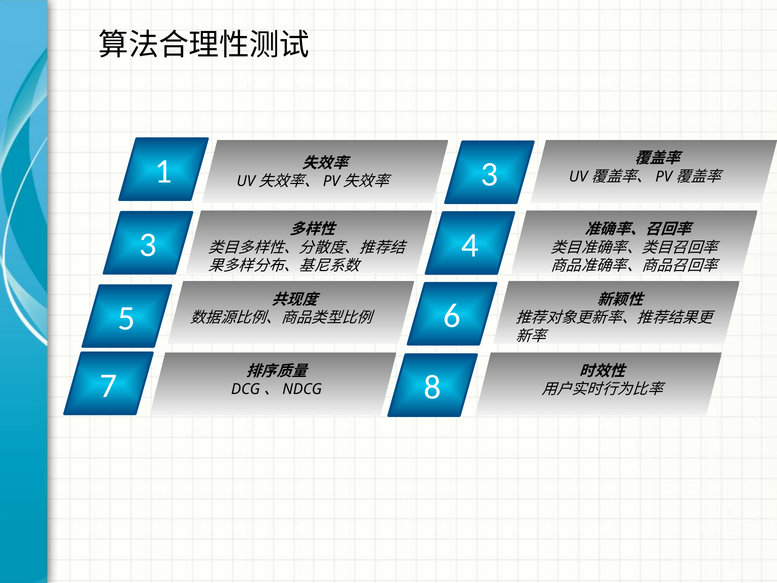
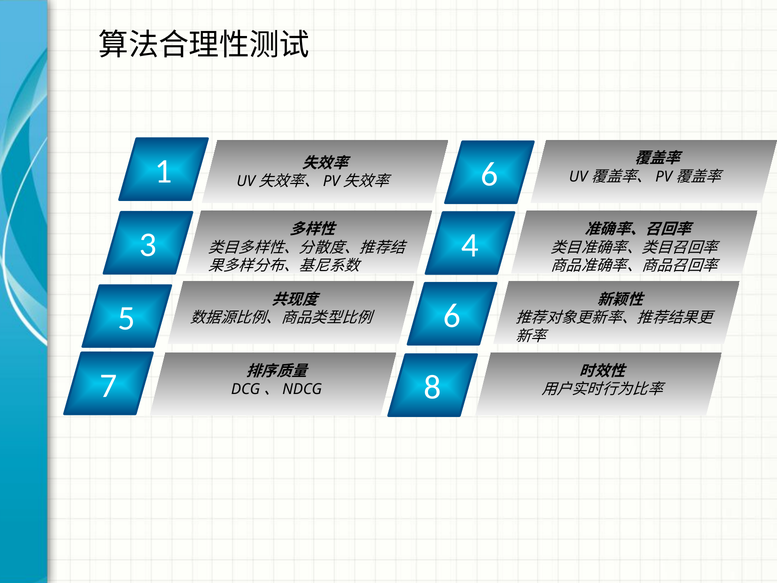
3: 3 -> 6 (489, 174)
